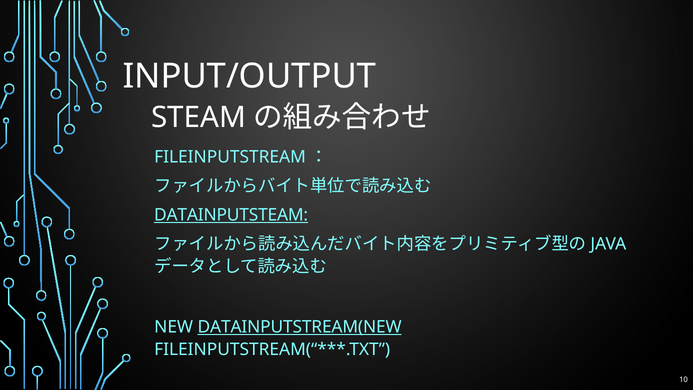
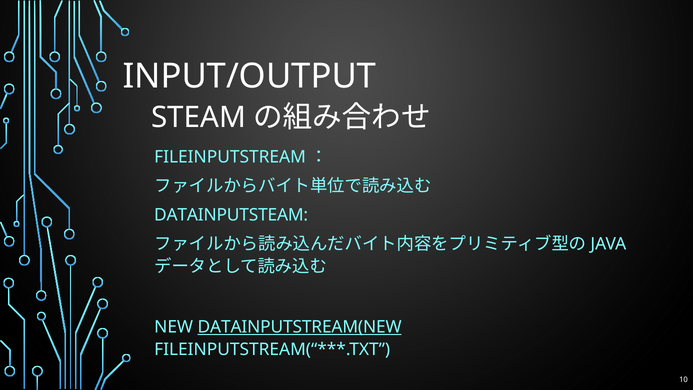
DATAINPUTSTEAM underline: present -> none (231, 215)
